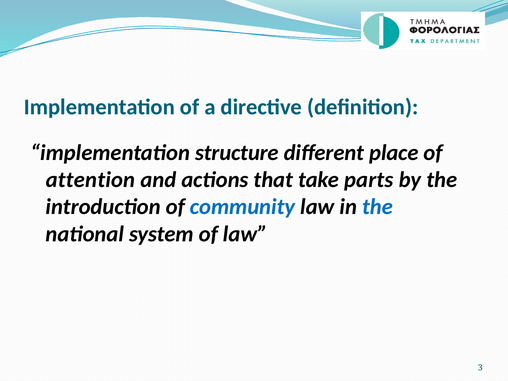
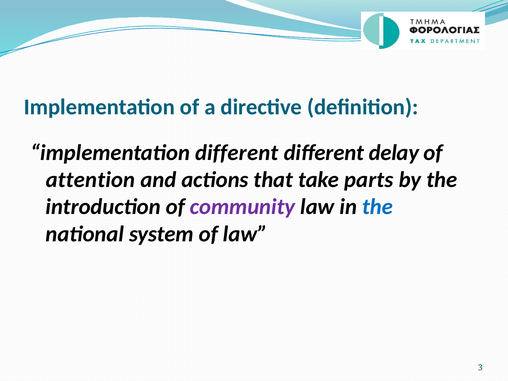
implementation structure: structure -> different (237, 153)
place: place -> delay (394, 153)
community colour: blue -> purple (243, 207)
